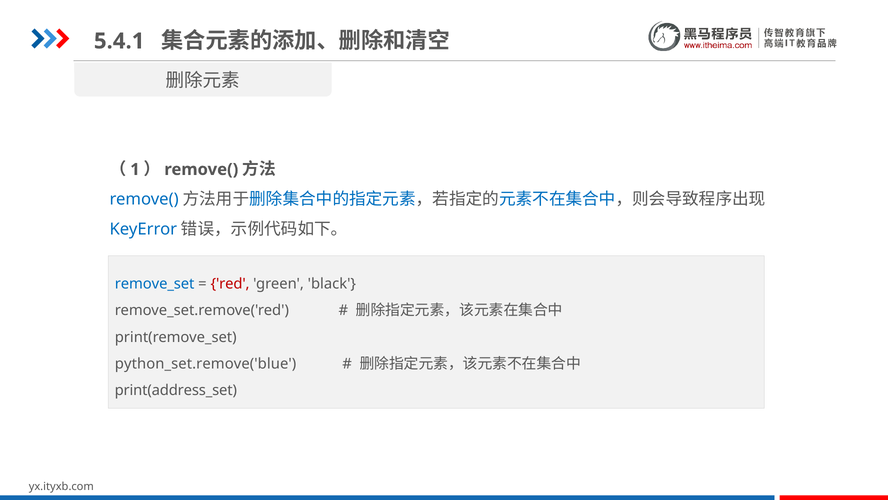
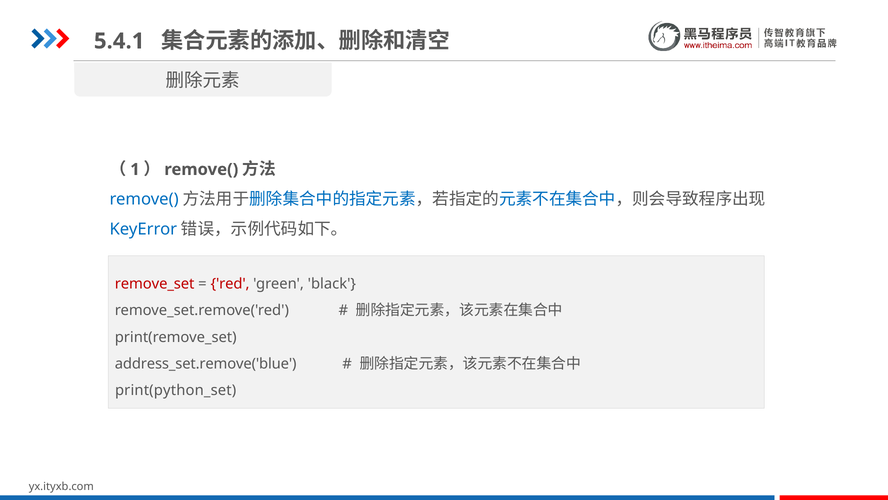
remove_set colour: blue -> red (155, 284)
python_set.remove('blue: python_set.remove('blue -> address_set.remove('blue (206, 364)
print(address_set: print(address_set -> print(python_set (176, 390)
